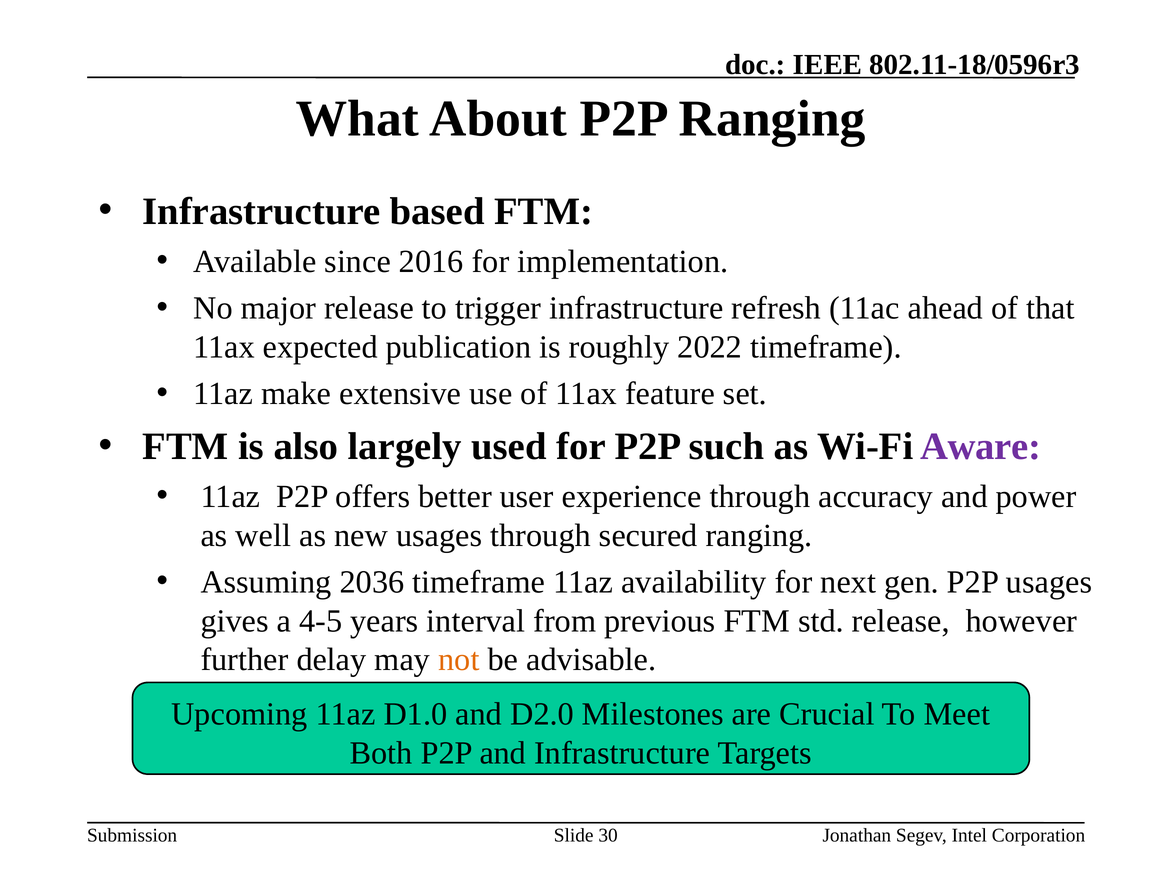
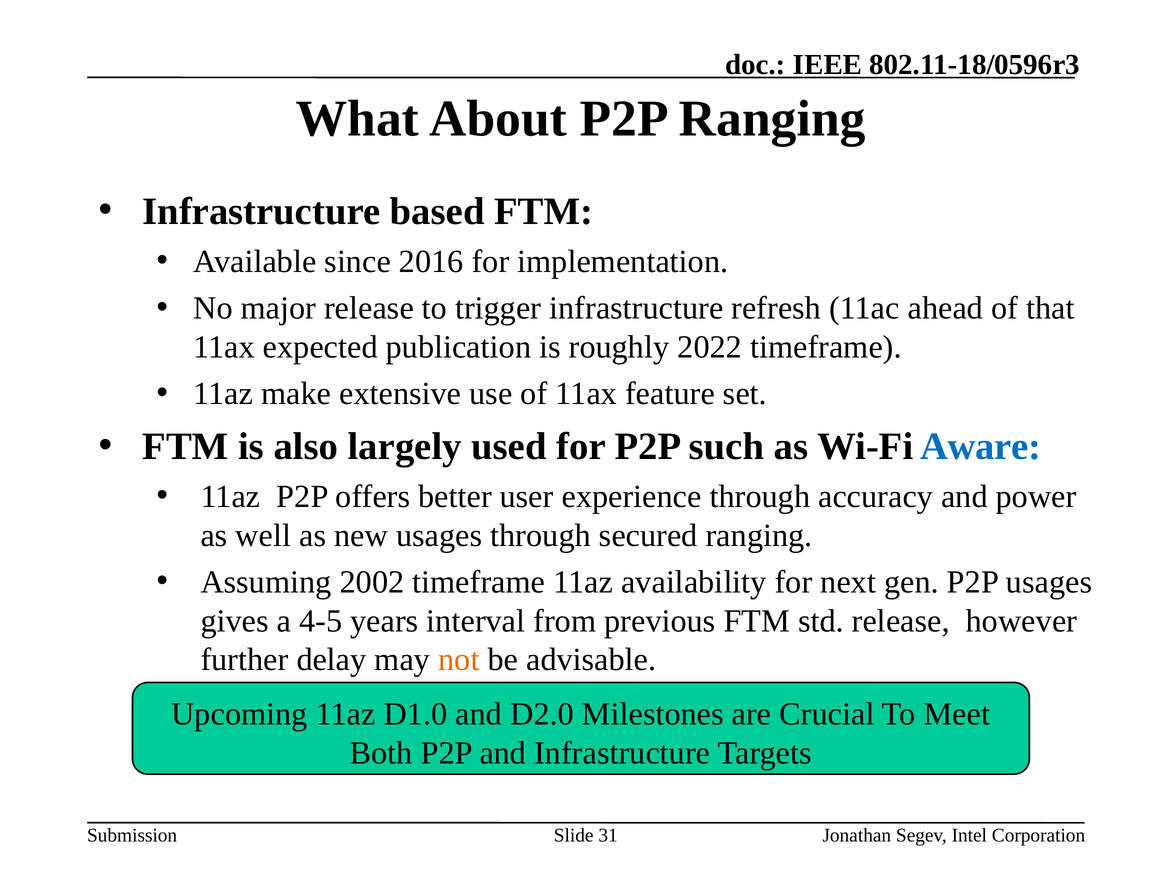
Aware colour: purple -> blue (981, 447)
2036: 2036 -> 2002 (372, 582)
30: 30 -> 31 (608, 836)
